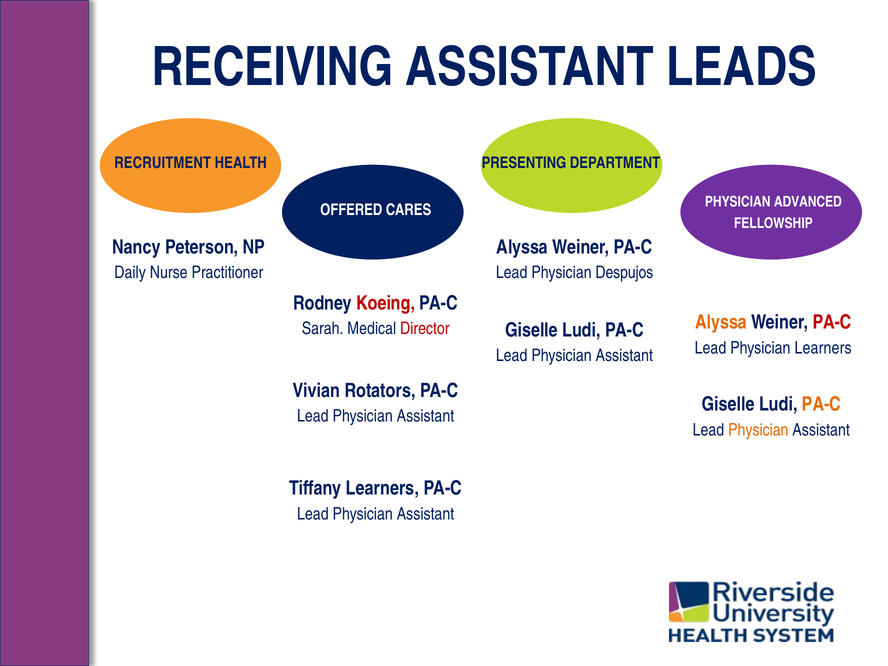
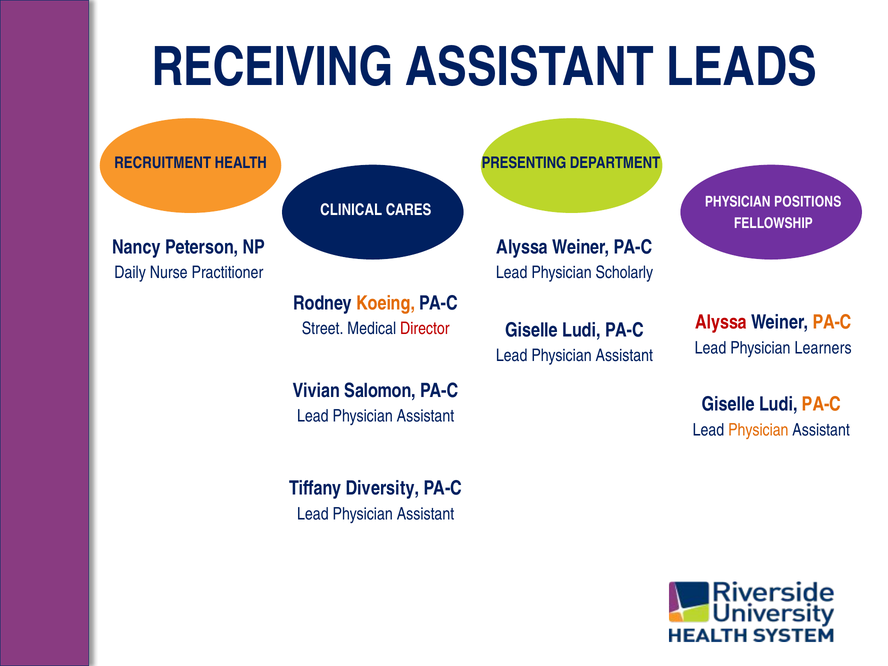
ADVANCED: ADVANCED -> POSITIONS (808, 202)
OFFERED: OFFERED -> CLINICAL (351, 210)
Despujos: Despujos -> Scholarly (624, 273)
Koeing colour: red -> orange (386, 303)
Alyssa colour: orange -> red (721, 322)
PA-C colour: red -> orange (832, 322)
Sarah: Sarah -> Street (323, 329)
Rotators: Rotators -> Salomon (380, 391)
Tiffany Learners: Learners -> Diversity (382, 488)
